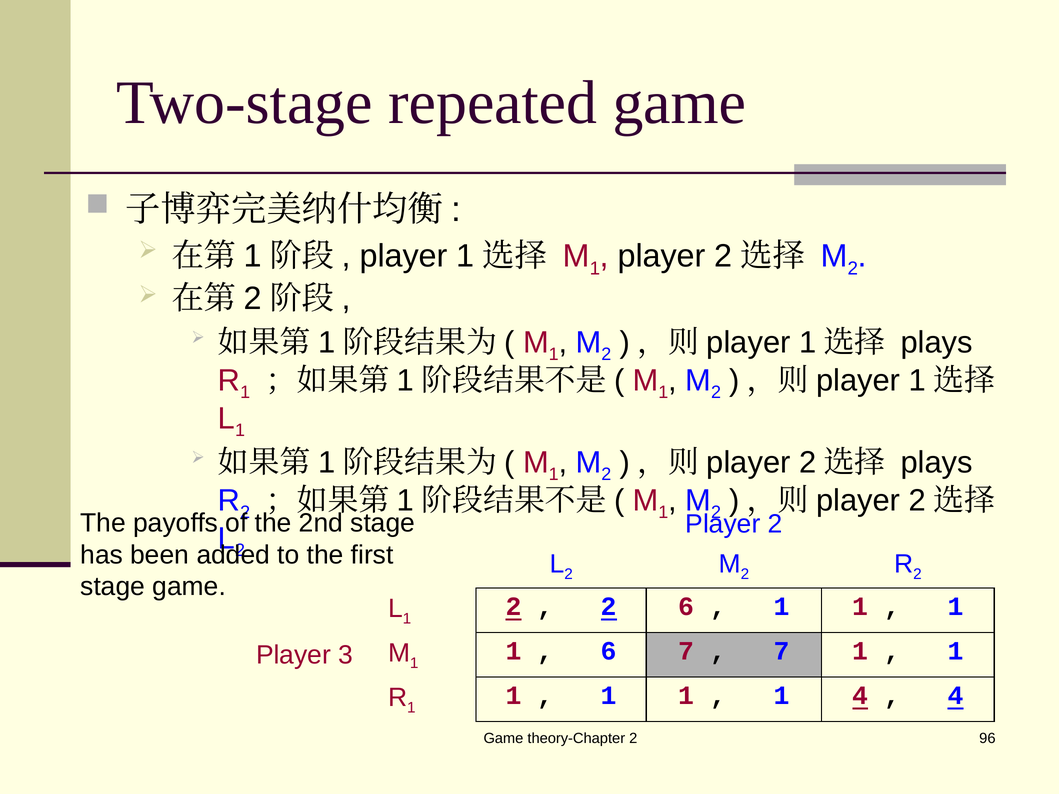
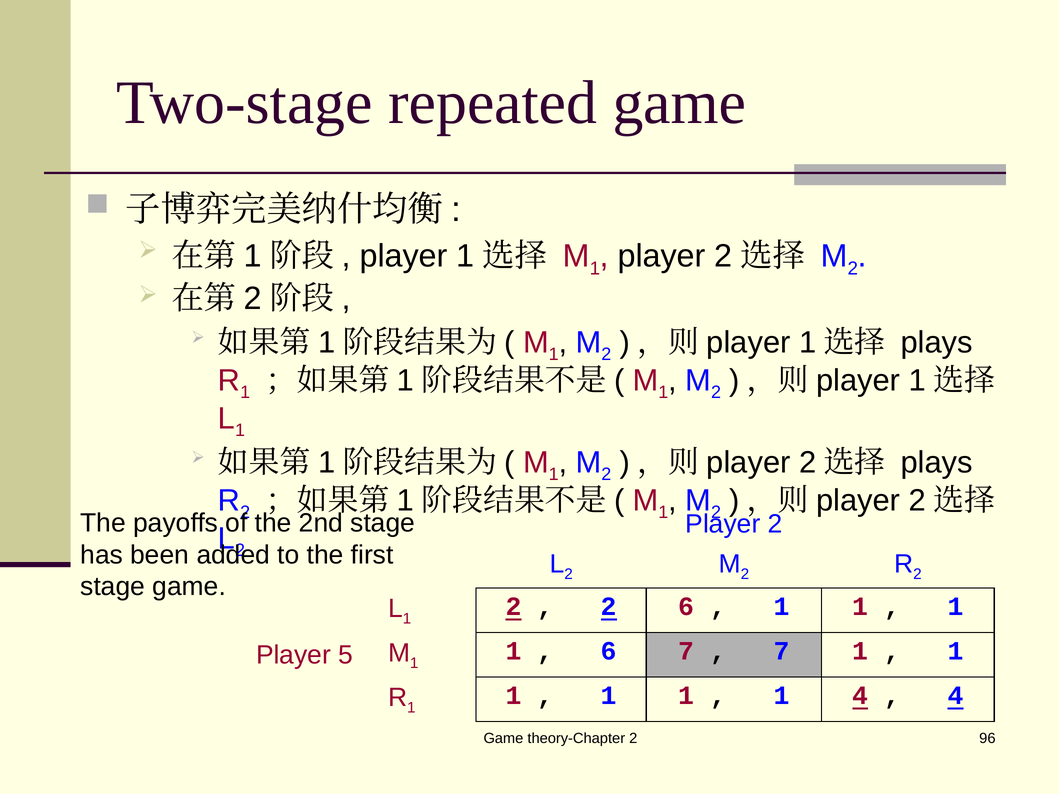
3: 3 -> 5 (346, 655)
